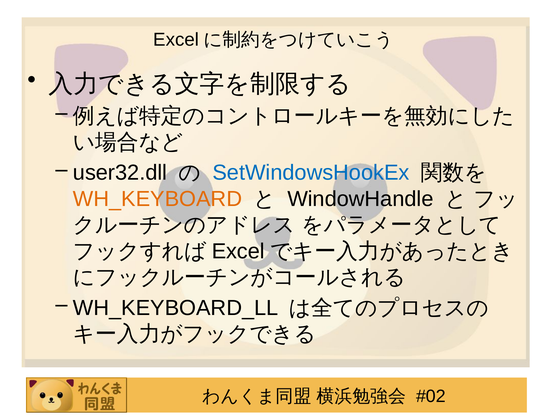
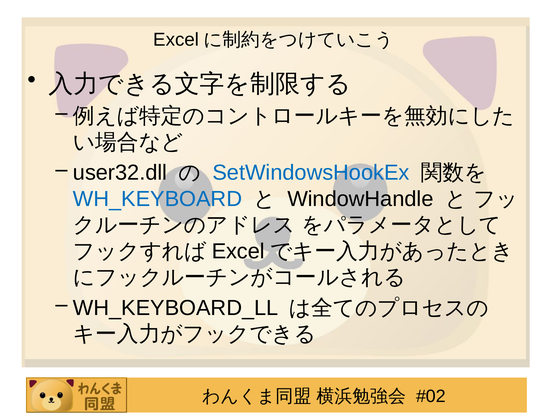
WH_KEYBOARD colour: orange -> blue (158, 199)
